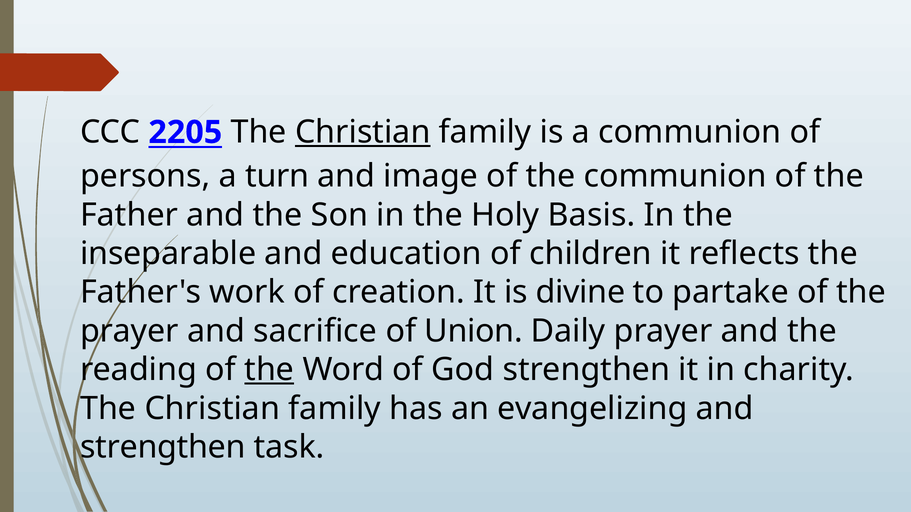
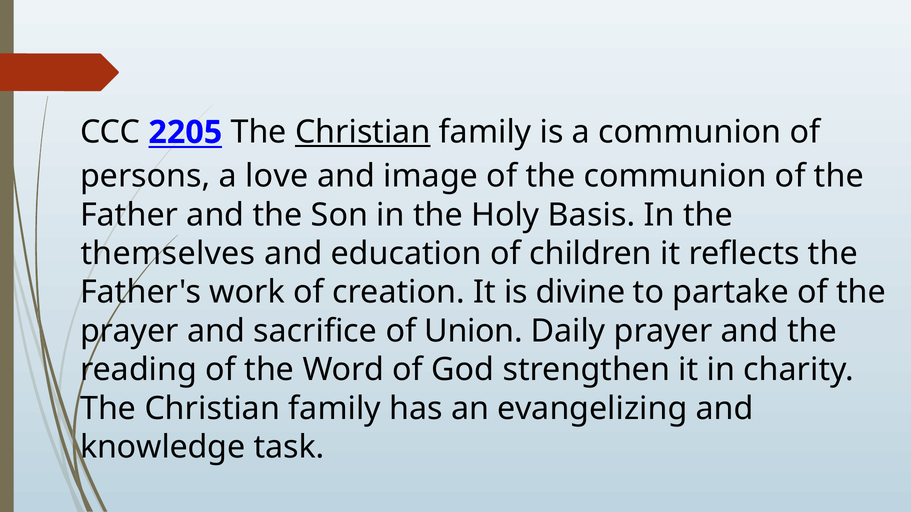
turn: turn -> love (277, 176)
inseparable: inseparable -> themselves (168, 254)
the underline: present -> none (269, 370)
strengthen: strengthen -> knowledge (163, 447)
